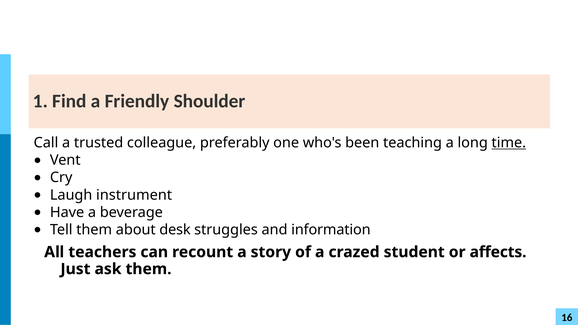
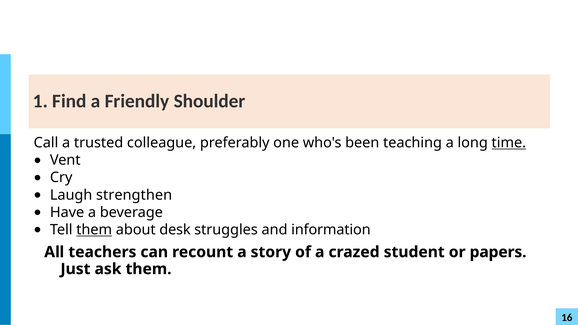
instrument: instrument -> strengthen (134, 195)
them underline: none -> present (94, 230)
affects: affects -> papers (498, 252)
